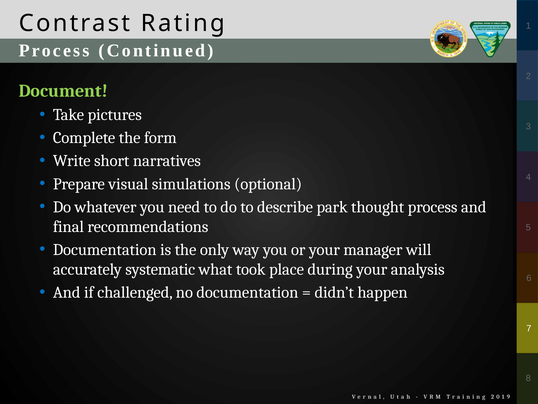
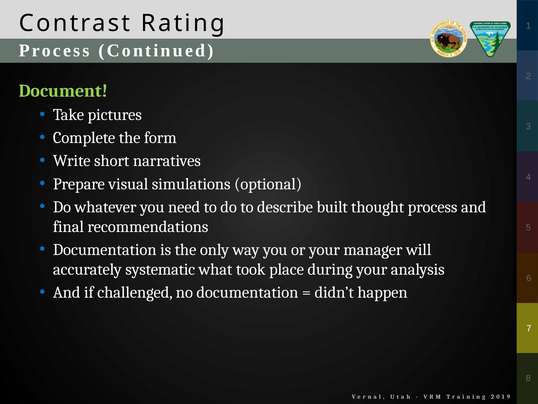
park: park -> built (332, 207)
